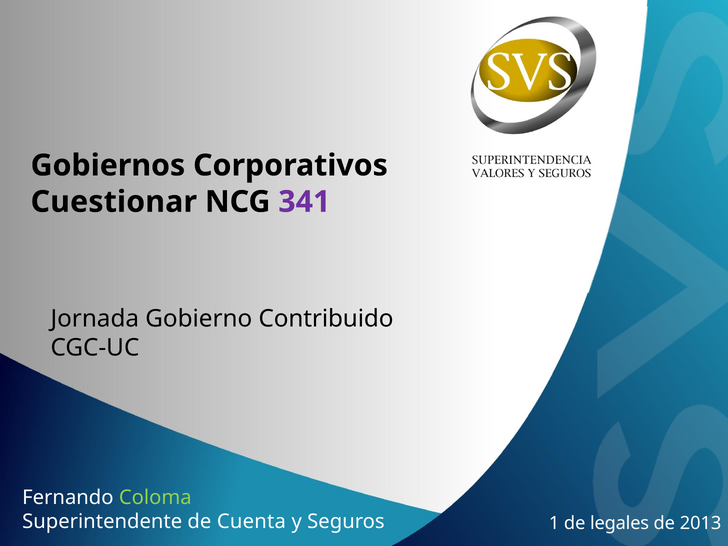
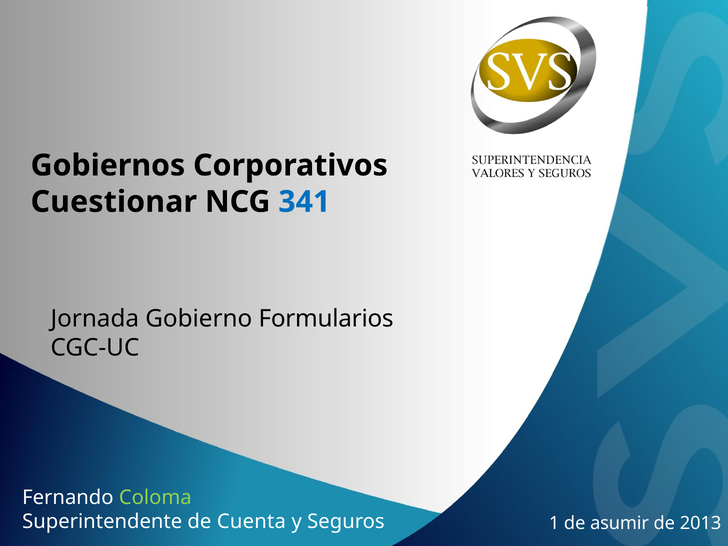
341 colour: purple -> blue (304, 202)
Contribuido: Contribuido -> Formularios (326, 319)
legales: legales -> asumir (620, 523)
